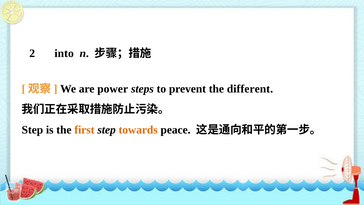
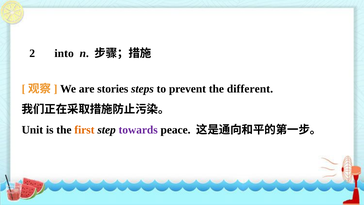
power: power -> stories (113, 89)
Step: Step -> Unit (32, 130)
towards colour: orange -> purple (138, 130)
